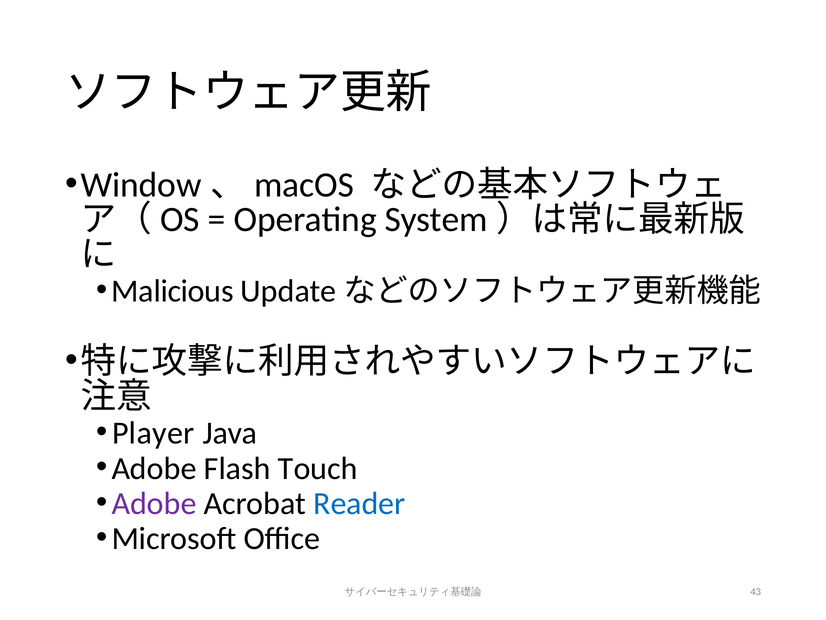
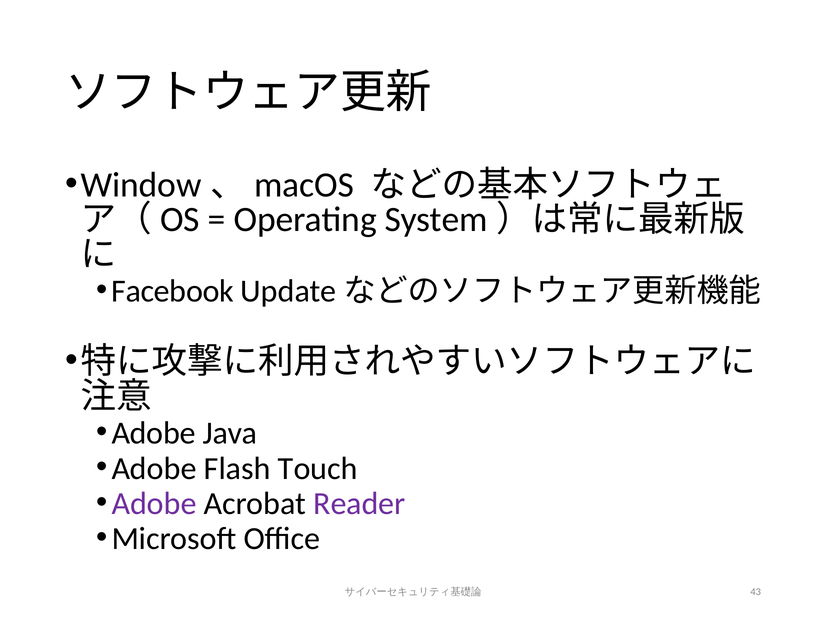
Malicious: Malicious -> Facebook (172, 291)
Player: Player -> Adobe (154, 433)
Reader colour: blue -> purple (359, 503)
